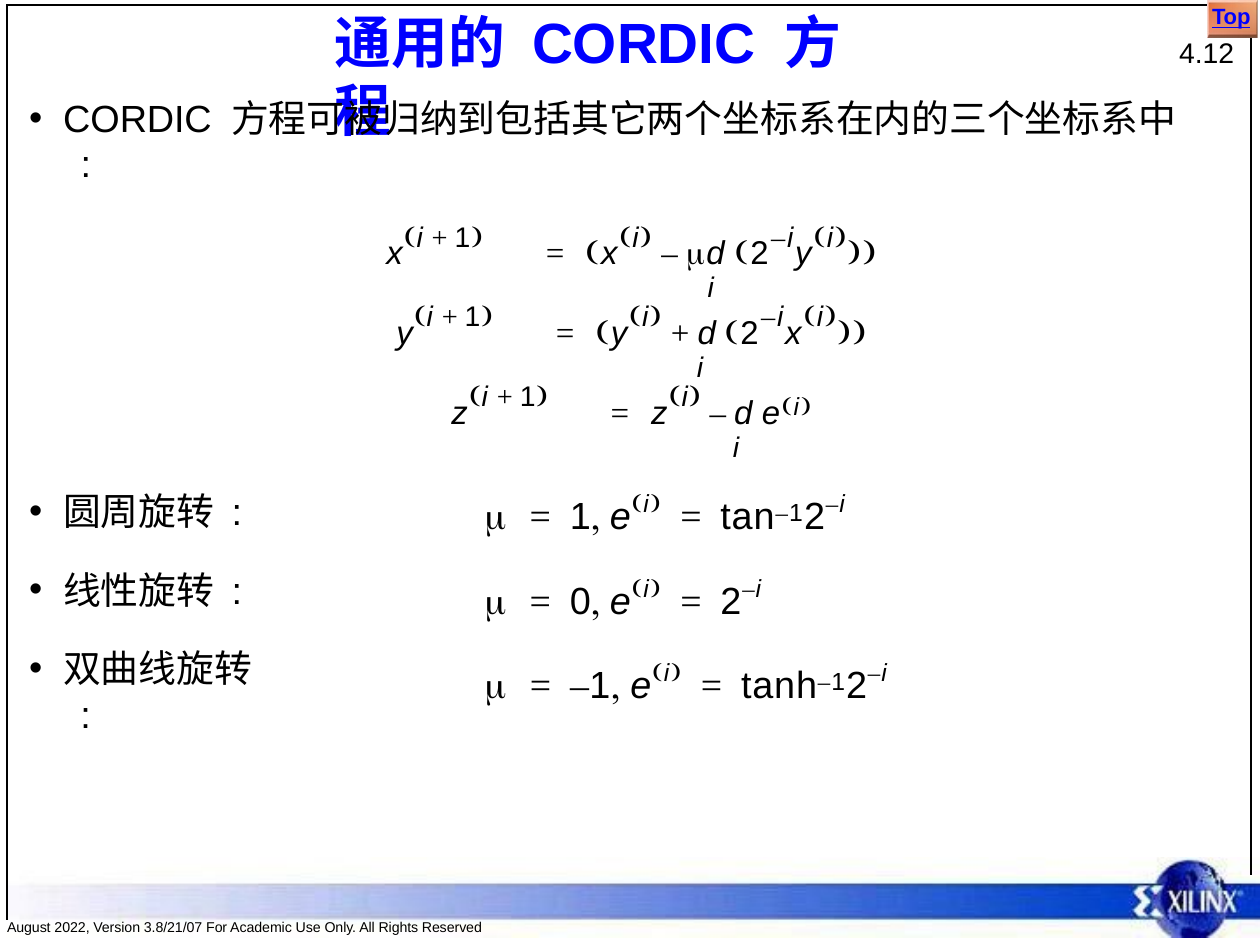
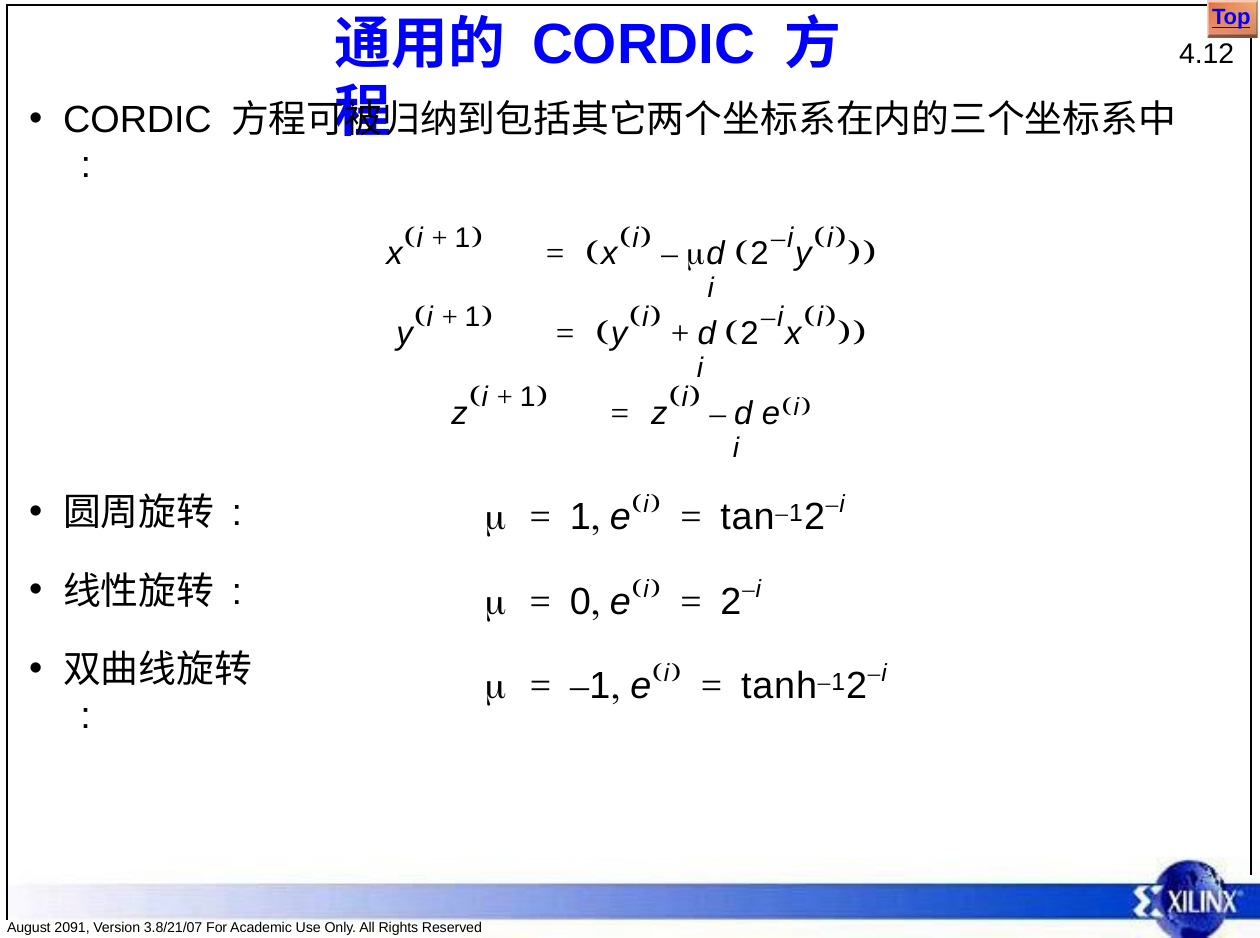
2022: 2022 -> 2091 (72, 928)
